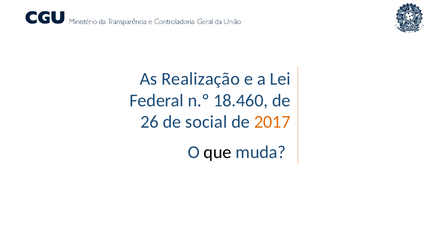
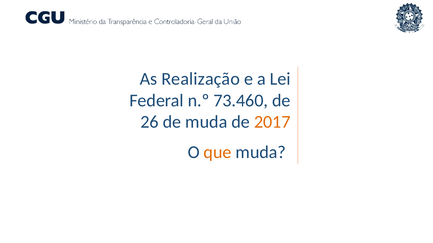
18.460: 18.460 -> 73.460 (241, 101)
de social: social -> muda (206, 122)
que colour: black -> orange (218, 153)
